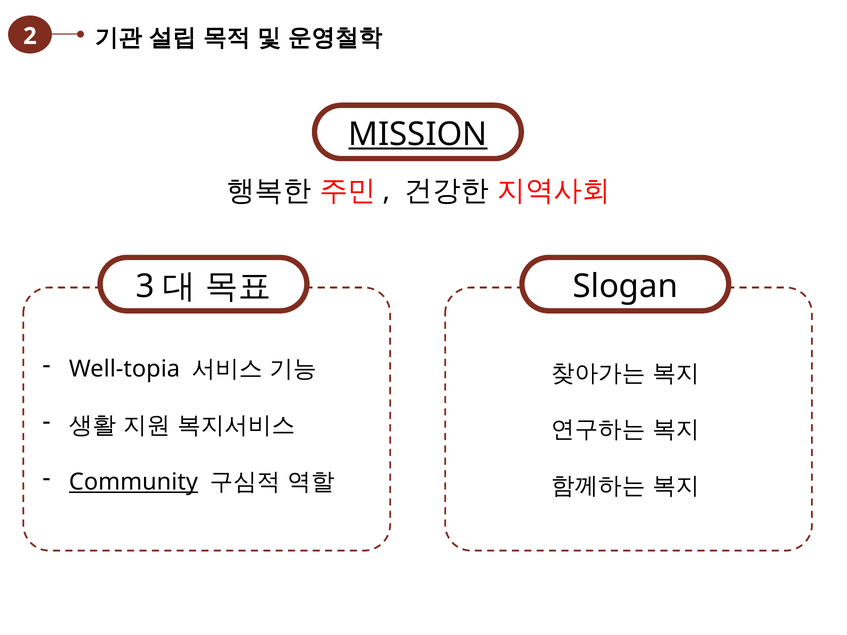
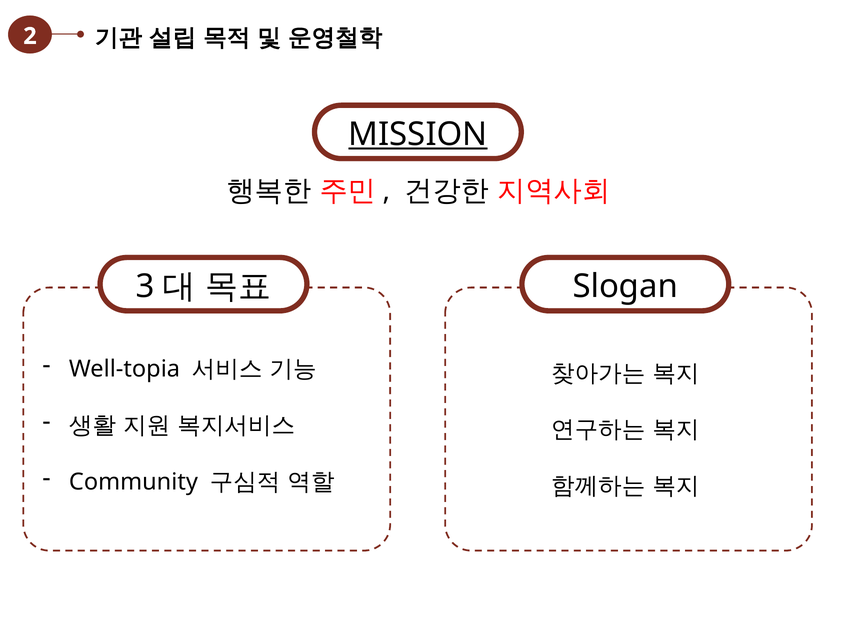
Community underline: present -> none (133, 482)
